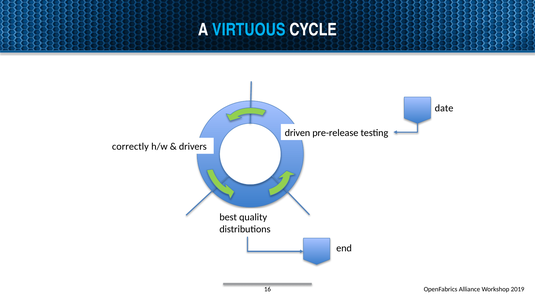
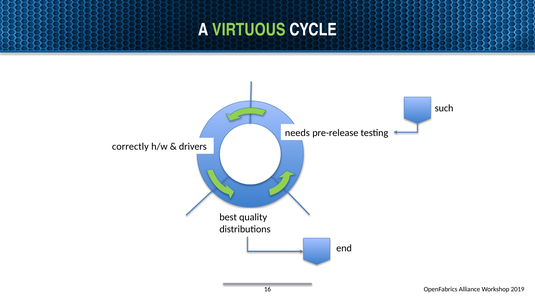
VIRTUOUS colour: light blue -> light green (249, 30)
date: date -> such (444, 108)
driven: driven -> needs (297, 133)
